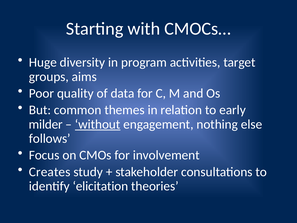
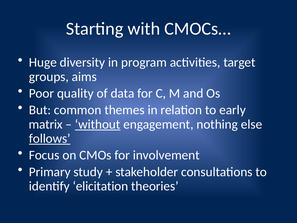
milder: milder -> matrix (46, 124)
follows underline: none -> present (50, 138)
Creates: Creates -> Primary (50, 172)
